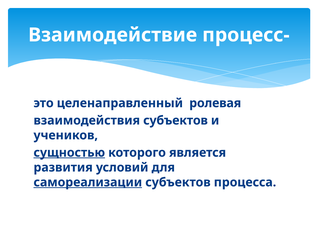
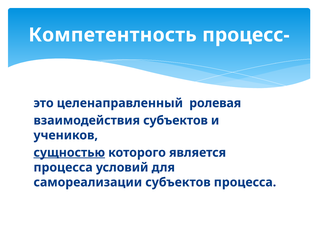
Взаимодействие: Взаимодействие -> Компетентность (113, 35)
развития: развития -> процесса (63, 167)
самореализации underline: present -> none (88, 182)
